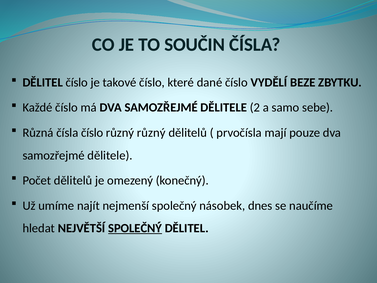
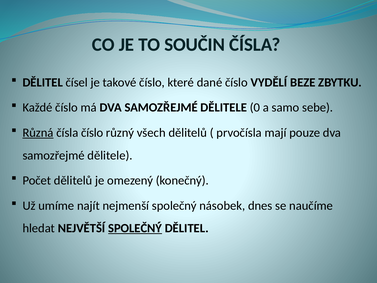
DĚLITEL číslo: číslo -> čísel (77, 82)
2: 2 -> 0 (255, 107)
Různá underline: none -> present (38, 133)
různý různý: různý -> všech (151, 133)
